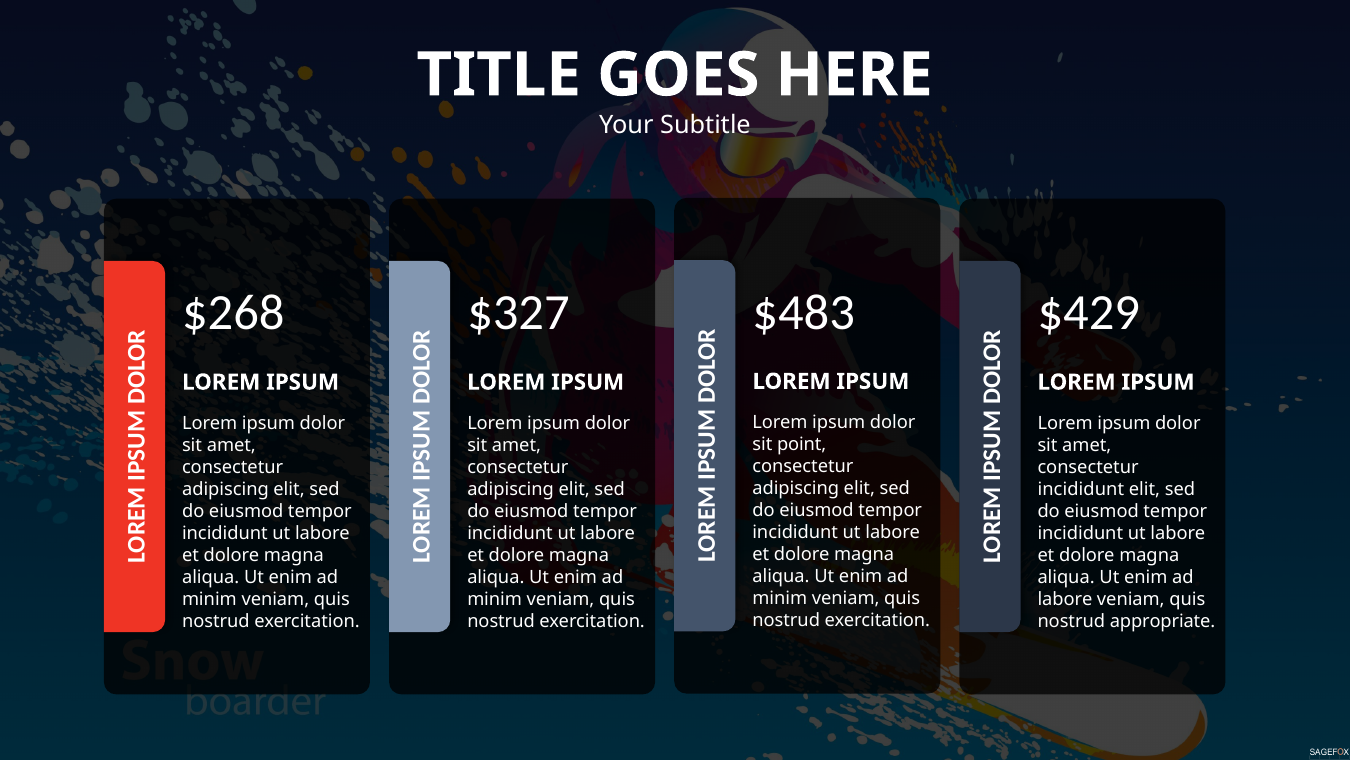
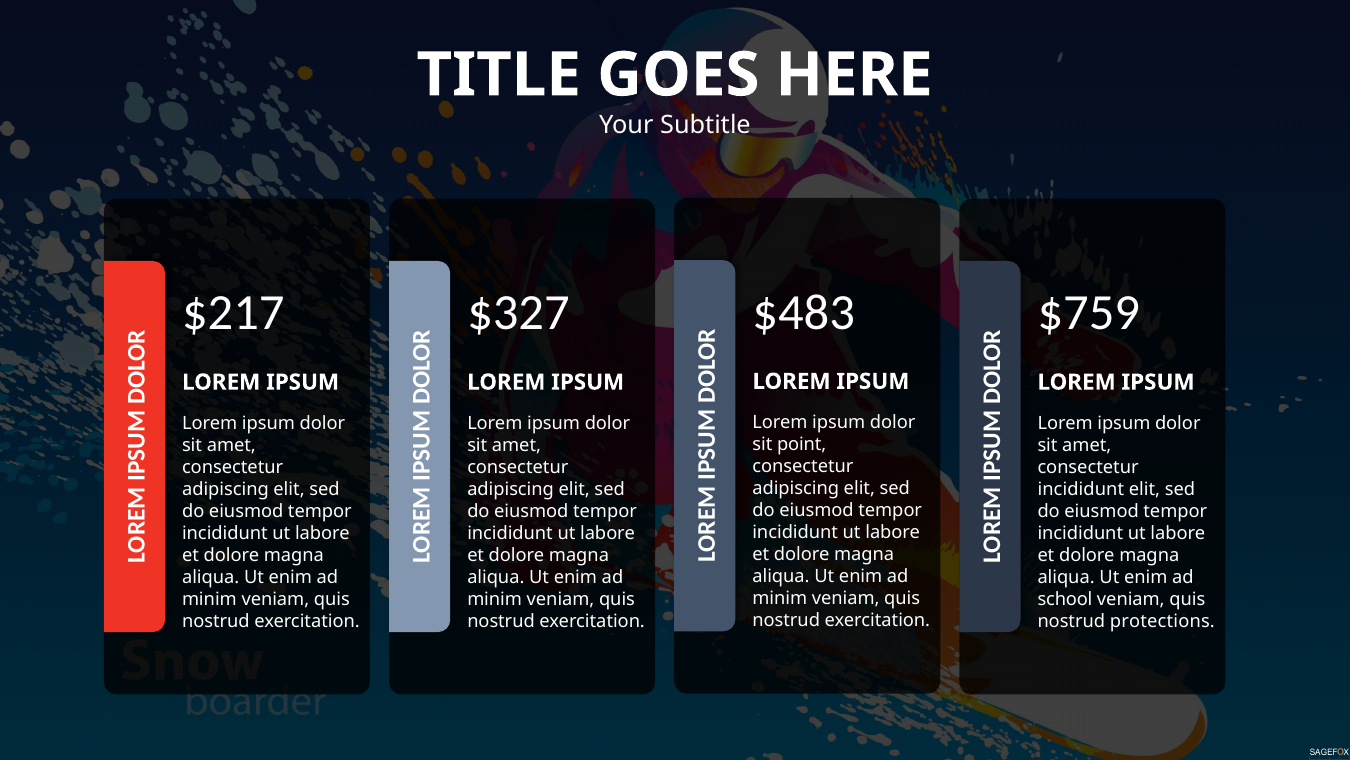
$268: $268 -> $217 (233, 313)
$429: $429 -> $759 (1089, 313)
labore: labore -> school (1065, 599)
appropriate: appropriate -> protections (1162, 621)
